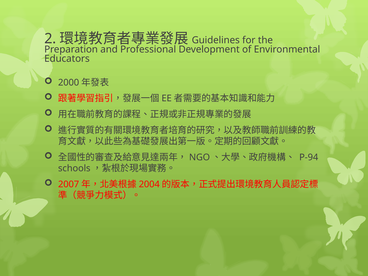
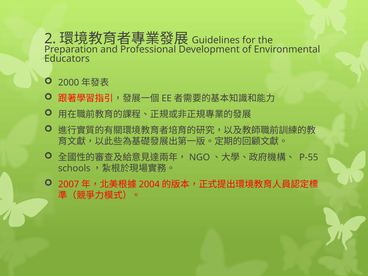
P-94: P-94 -> P-55 (309, 157)
